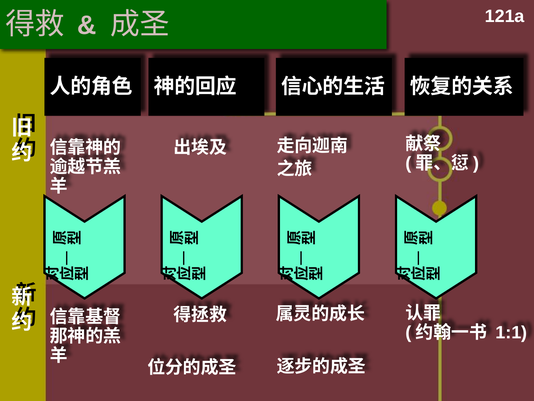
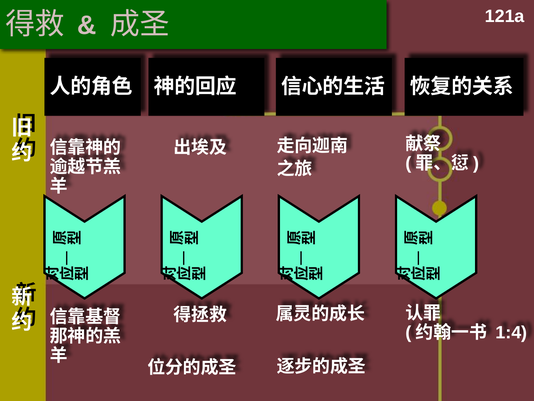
1:1: 1:1 -> 1:4 (511, 332)
